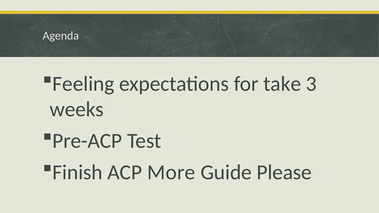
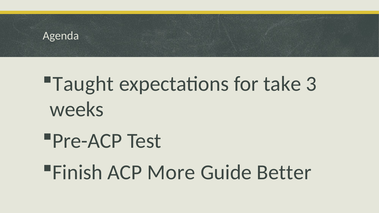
Feeling: Feeling -> Taught (83, 84)
Please: Please -> Better (284, 172)
